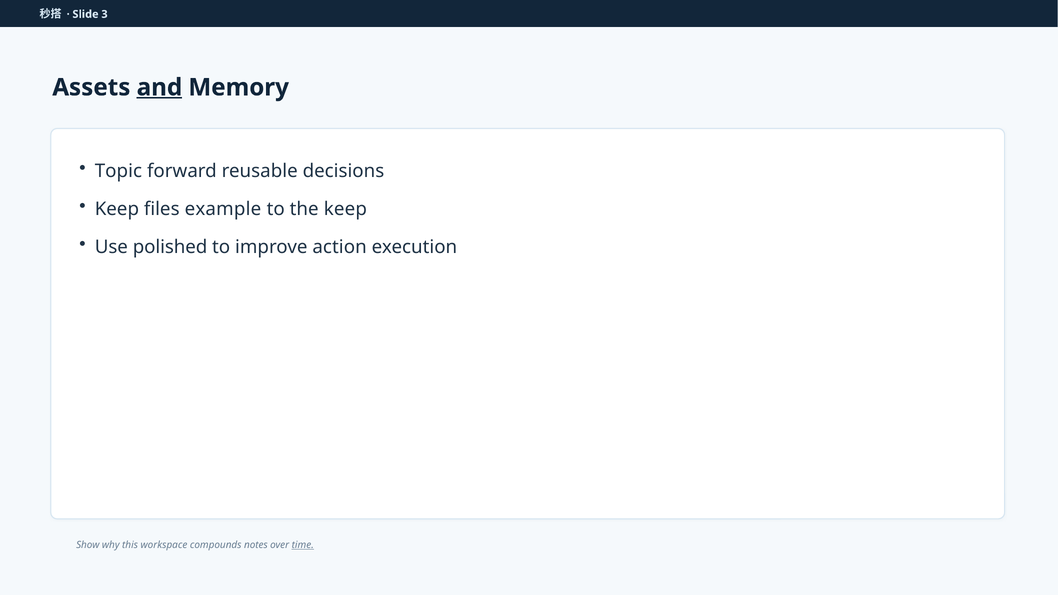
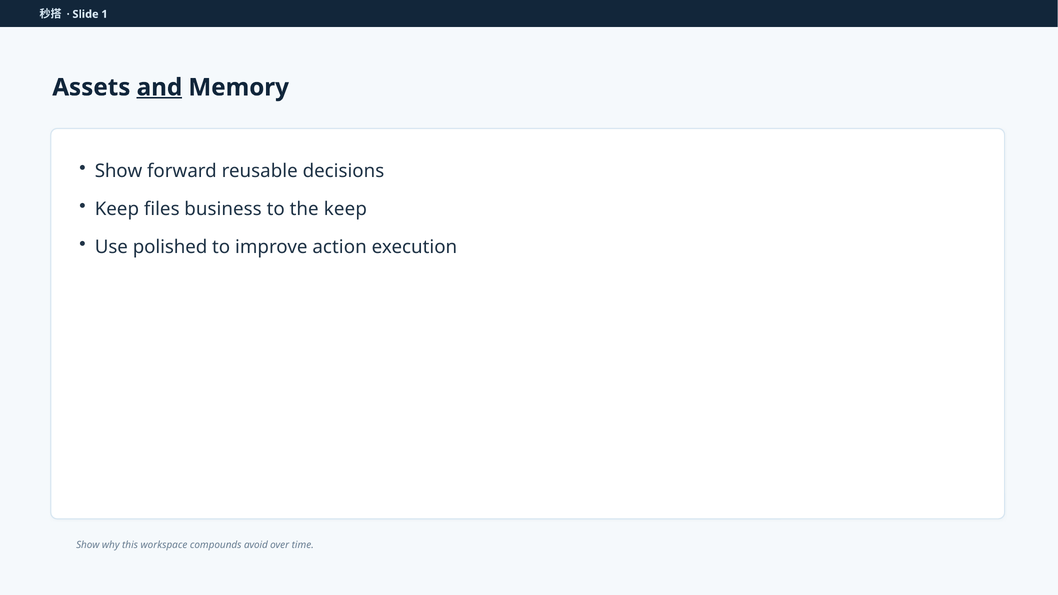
3: 3 -> 1 (104, 14)
Topic: Topic -> Show (119, 171)
example: example -> business (223, 209)
notes: notes -> avoid (256, 545)
time underline: present -> none (303, 545)
